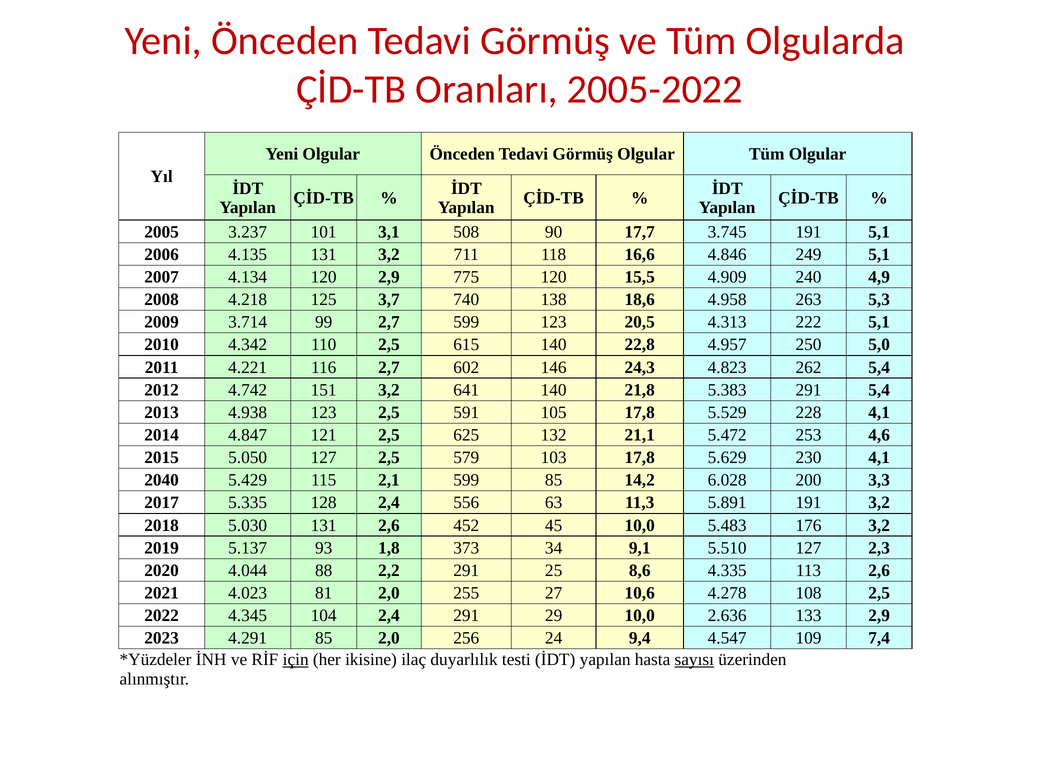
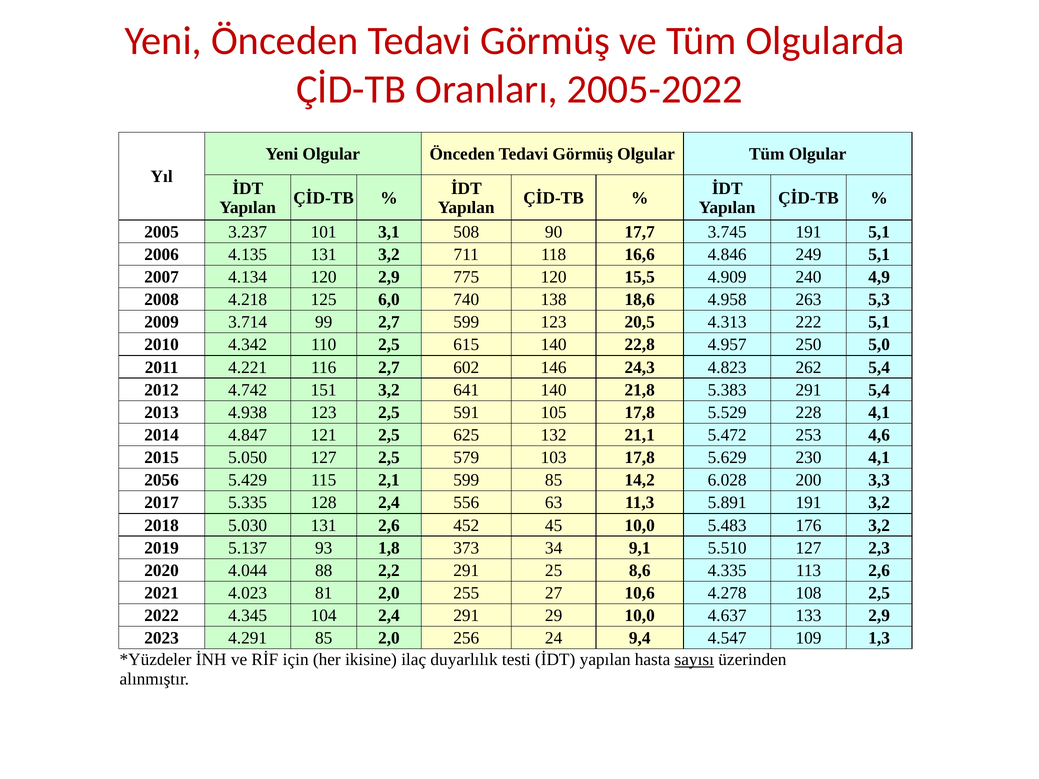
3,7: 3,7 -> 6,0 (389, 300)
2040: 2040 -> 2056 (162, 480)
2.636: 2.636 -> 4.637 (727, 616)
7,4: 7,4 -> 1,3 (879, 638)
için underline: present -> none (296, 660)
